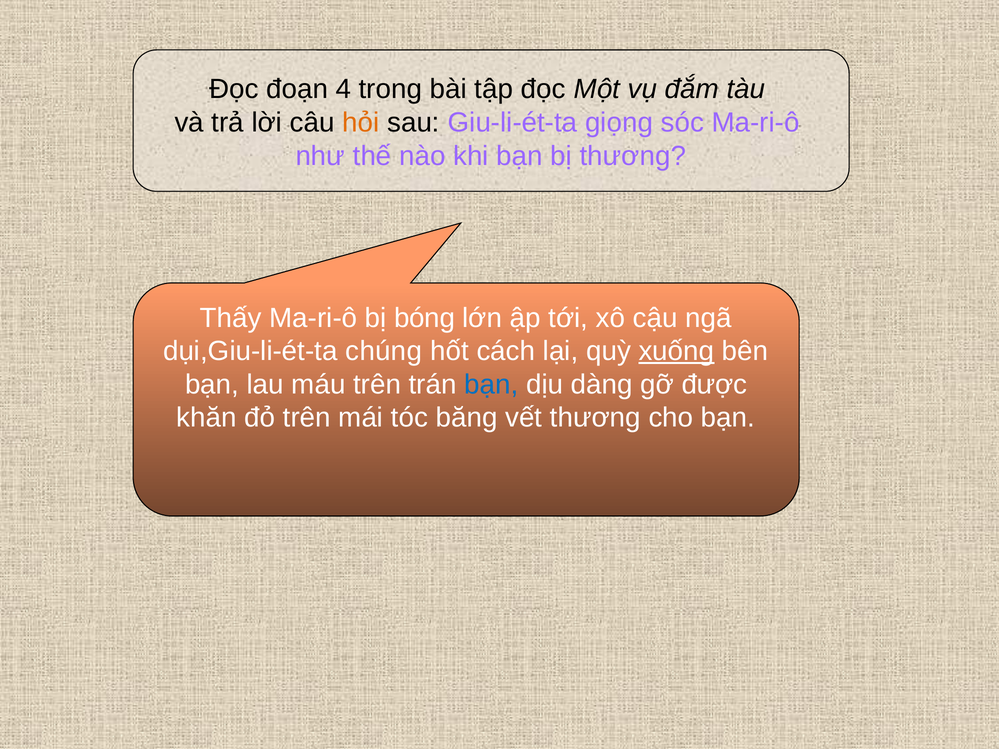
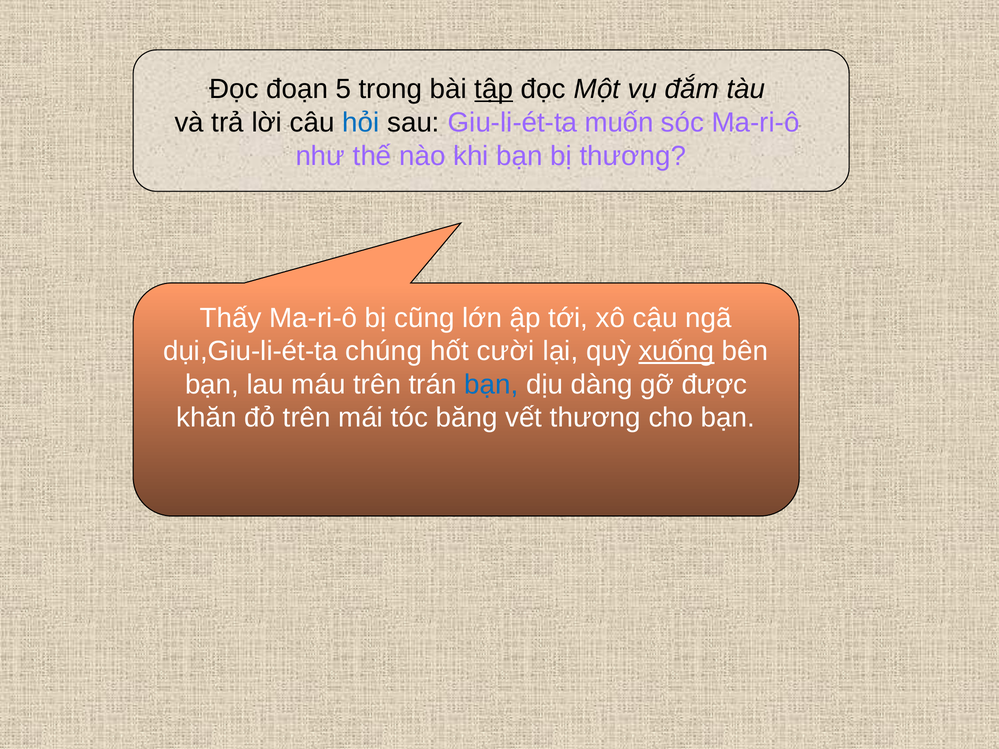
4: 4 -> 5 (343, 89)
tập underline: none -> present (494, 89)
hỏi colour: orange -> blue (361, 123)
giọng: giọng -> muốn (619, 123)
bóng: bóng -> cũng (424, 318)
cách: cách -> cười (506, 351)
